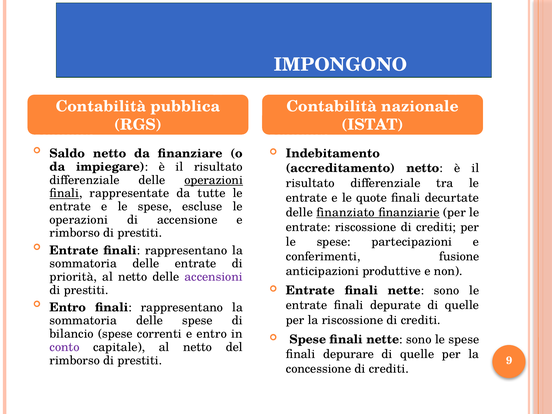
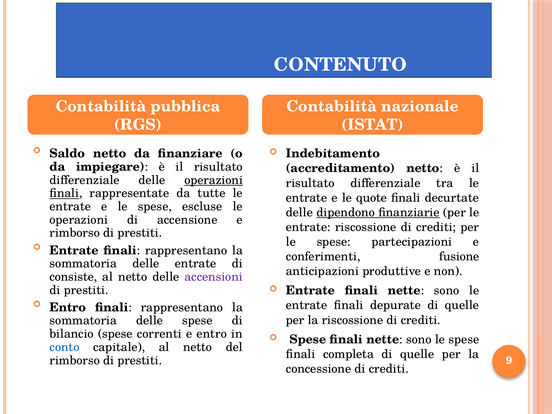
IMPONGONO: IMPONGONO -> CONTENUTO (340, 65)
finanziato: finanziato -> dipendono (346, 212)
priorità: priorità -> consiste (73, 277)
conto colour: purple -> blue (65, 347)
depurare: depurare -> completa (348, 354)
